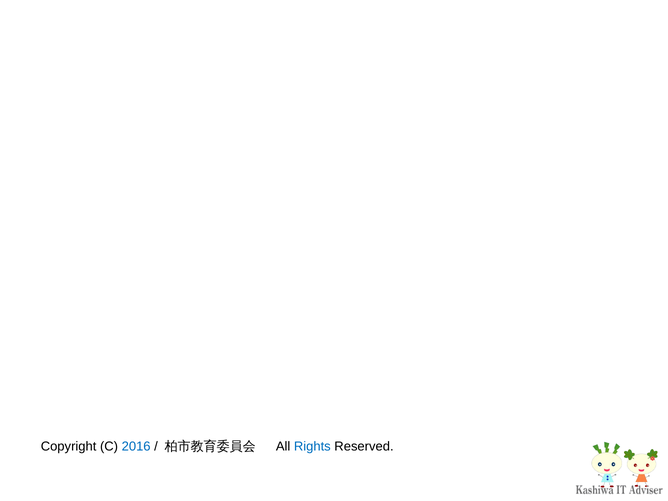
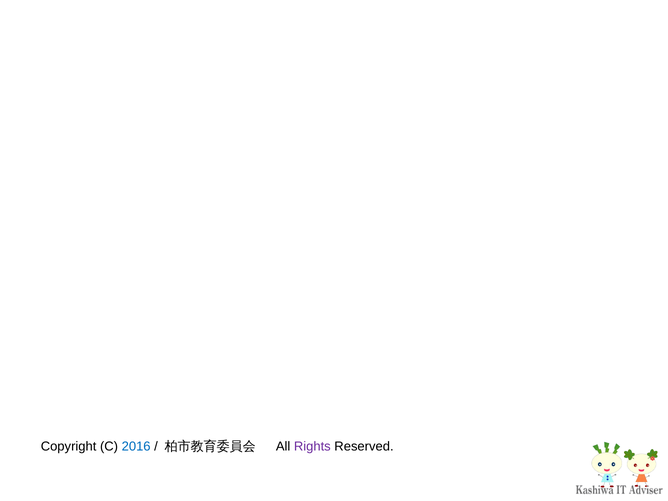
Rights colour: blue -> purple (312, 447)
